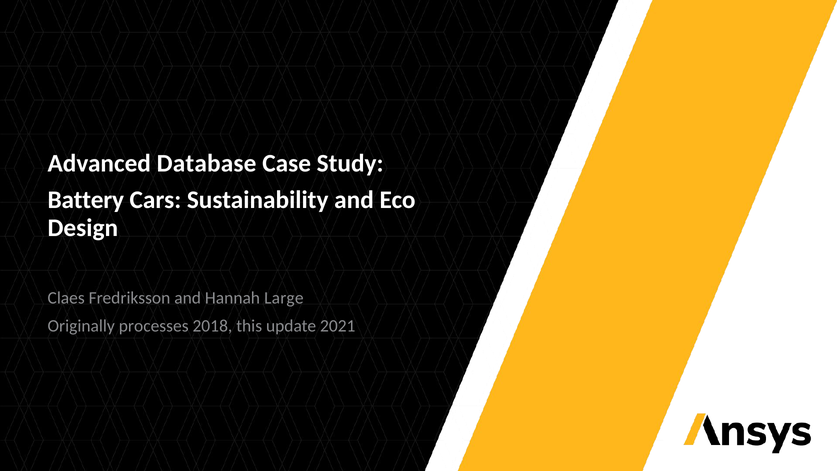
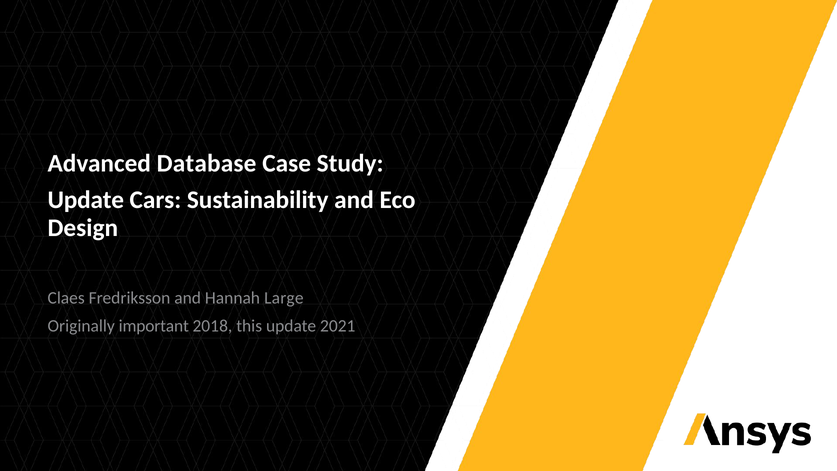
Battery: Battery -> Update (86, 200)
processes: processes -> important (154, 326)
